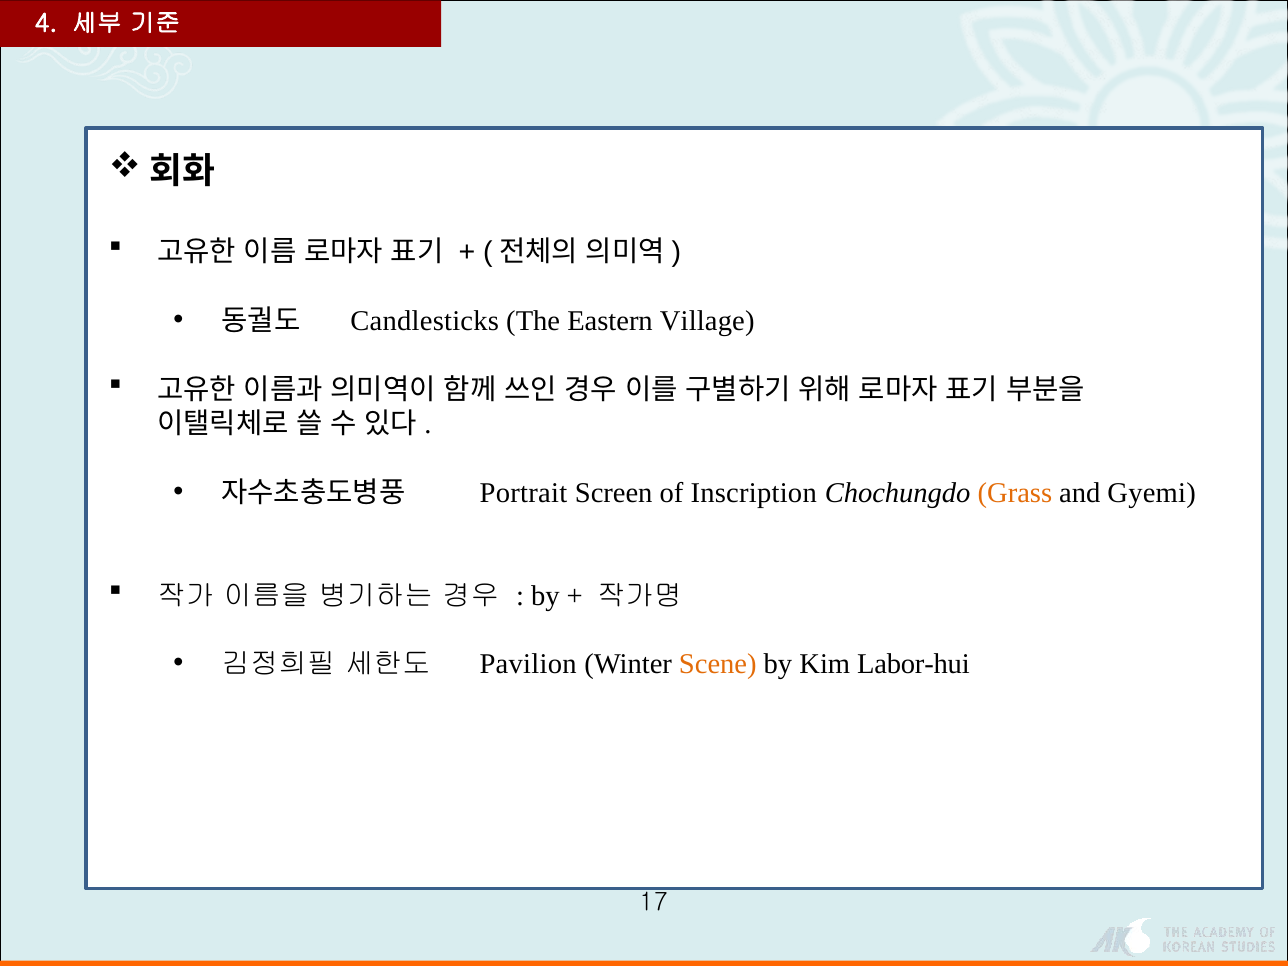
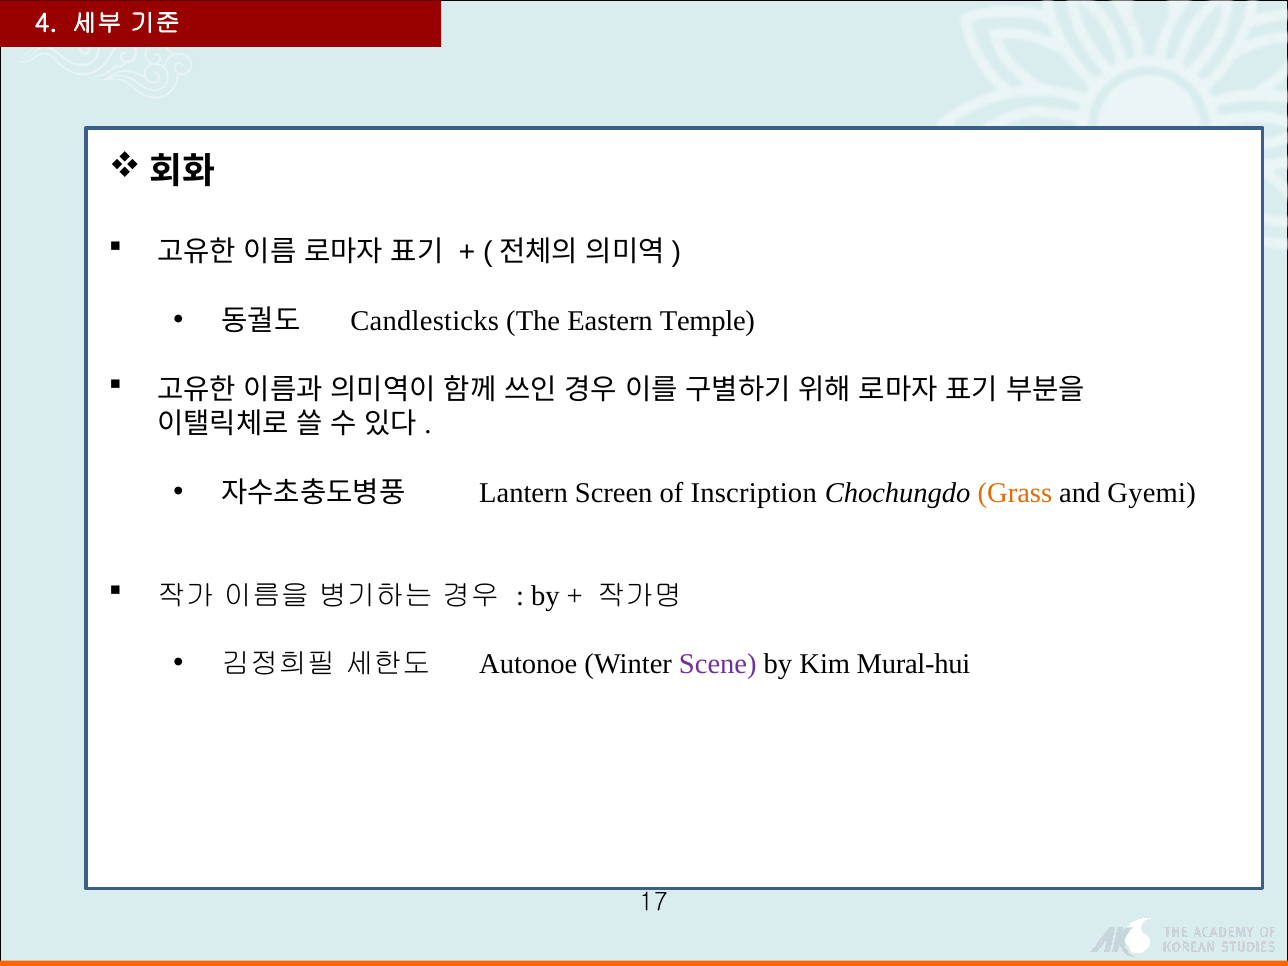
Village: Village -> Temple (707, 321)
Portrait: Portrait -> Lantern (524, 493)
Pavilion: Pavilion -> Autonoe (528, 664)
Scene colour: orange -> purple (718, 664)
Labor-hui: Labor-hui -> Mural-hui (913, 664)
